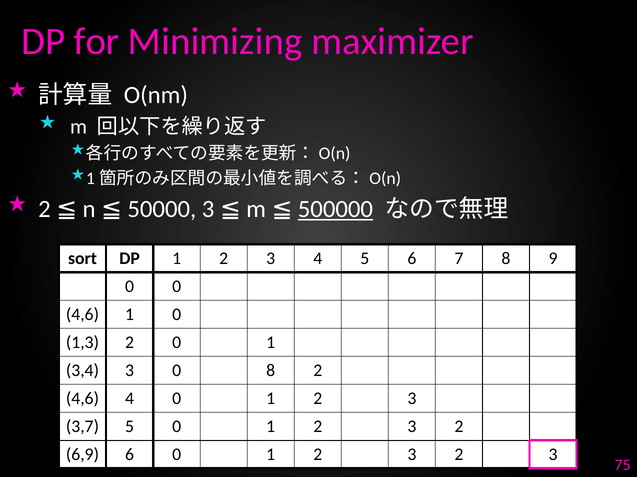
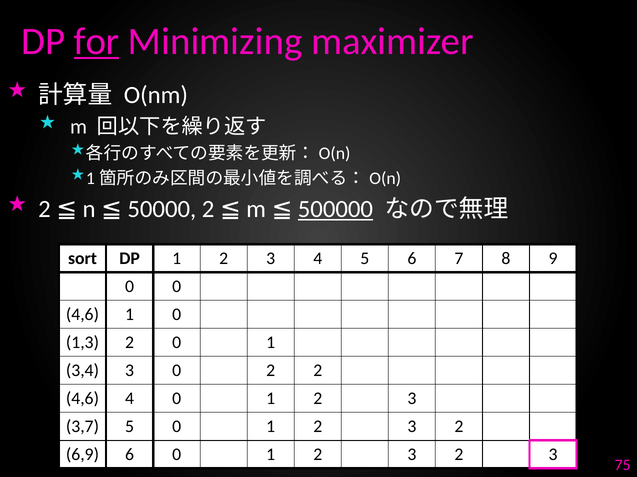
for underline: none -> present (97, 41)
50000 3: 3 -> 2 (208, 209)
0 8: 8 -> 2 (271, 371)
